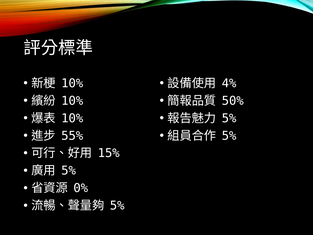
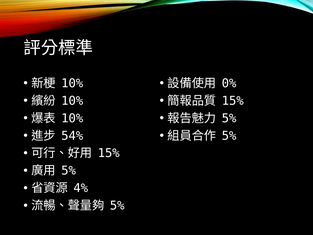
4%: 4% -> 0% (229, 83)
50%: 50% -> 15% (233, 101)
55%: 55% -> 54% (72, 136)
0%: 0% -> 4% (81, 188)
